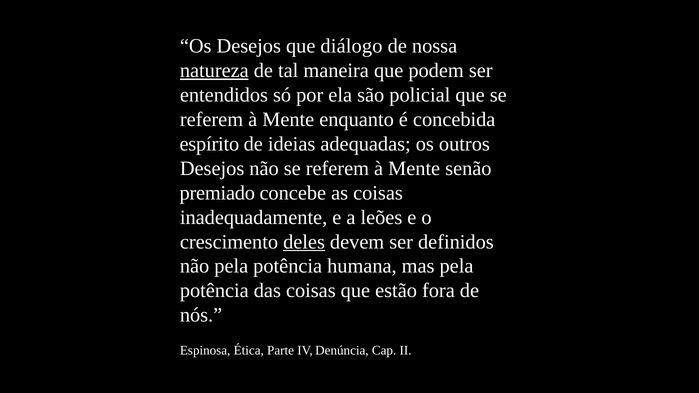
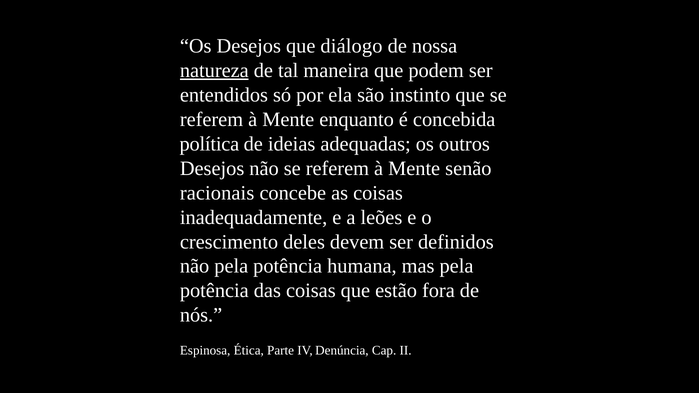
policial: policial -> instinto (420, 95)
espírito: espírito -> política (209, 144)
premiado: premiado -> racionais (217, 193)
deles underline: present -> none (304, 242)
